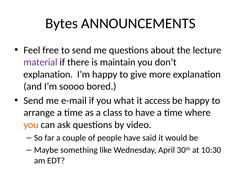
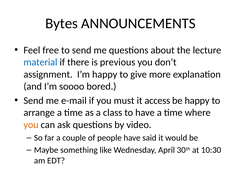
material colour: purple -> blue (40, 62)
maintain: maintain -> previous (118, 62)
explanation: explanation -> assignment (48, 74)
what: what -> must (124, 100)
